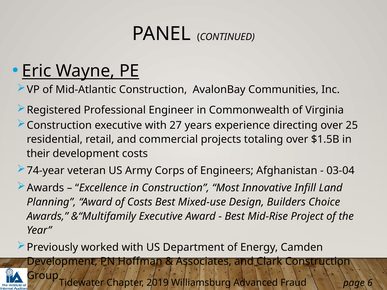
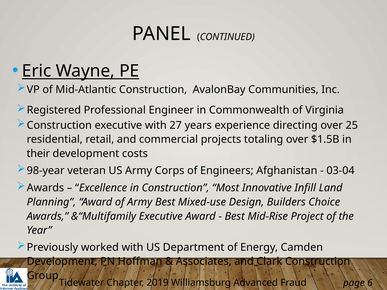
74-year: 74-year -> 98-year (46, 171)
of Costs: Costs -> Army (140, 202)
